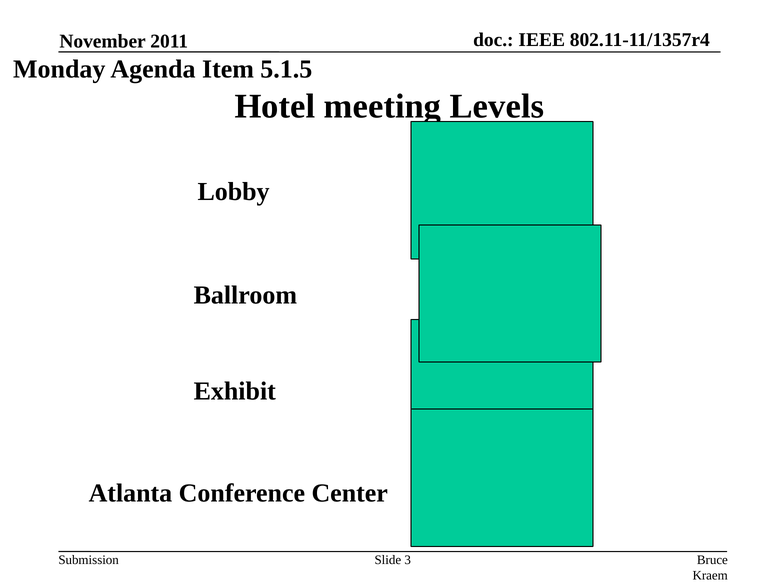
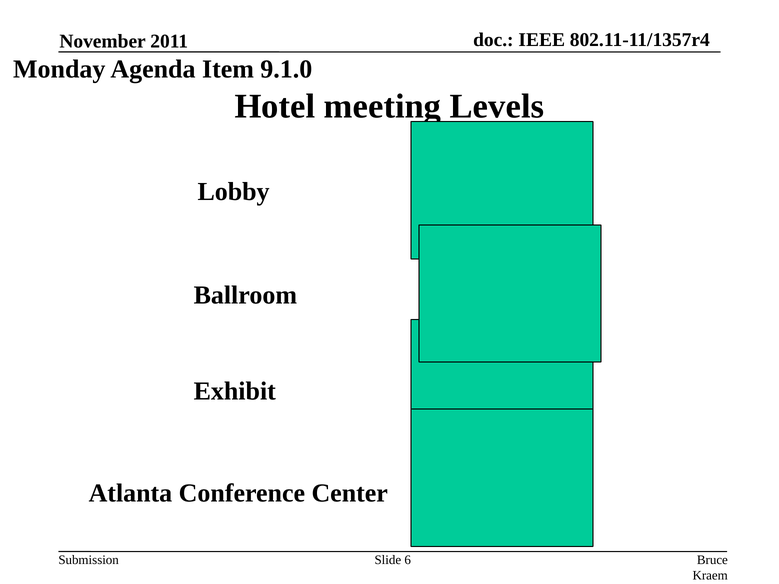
5.1.5: 5.1.5 -> 9.1.0 (286, 69)
3: 3 -> 6 (408, 560)
